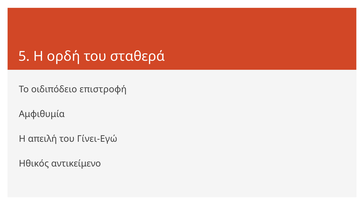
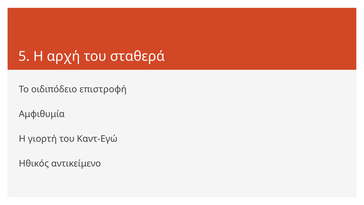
ορδή: ορδή -> αρχή (64, 56)
απειλή: απειλή -> γιορτή (42, 139)
Γίνει-Εγώ: Γίνει-Εγώ -> Καντ-Εγώ (97, 139)
